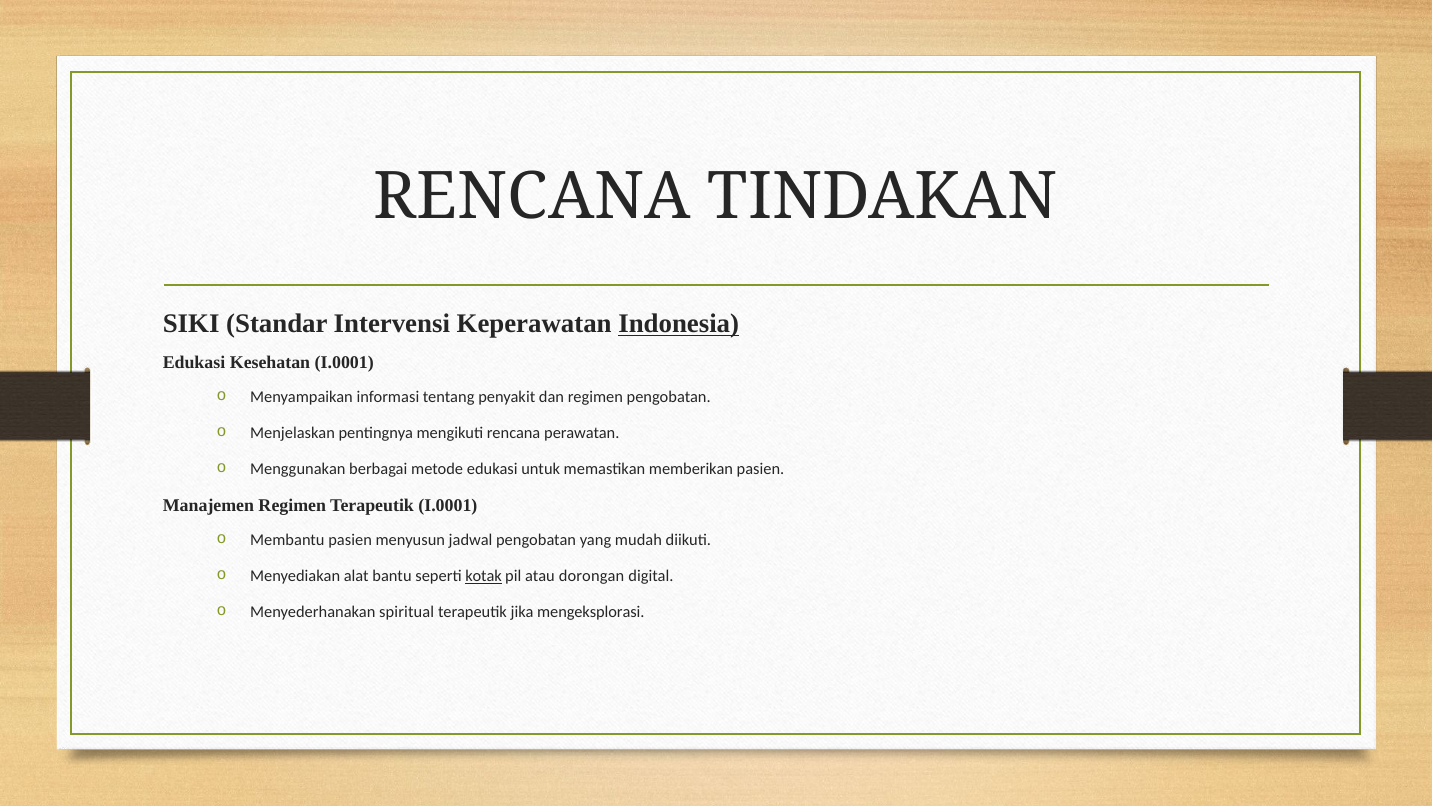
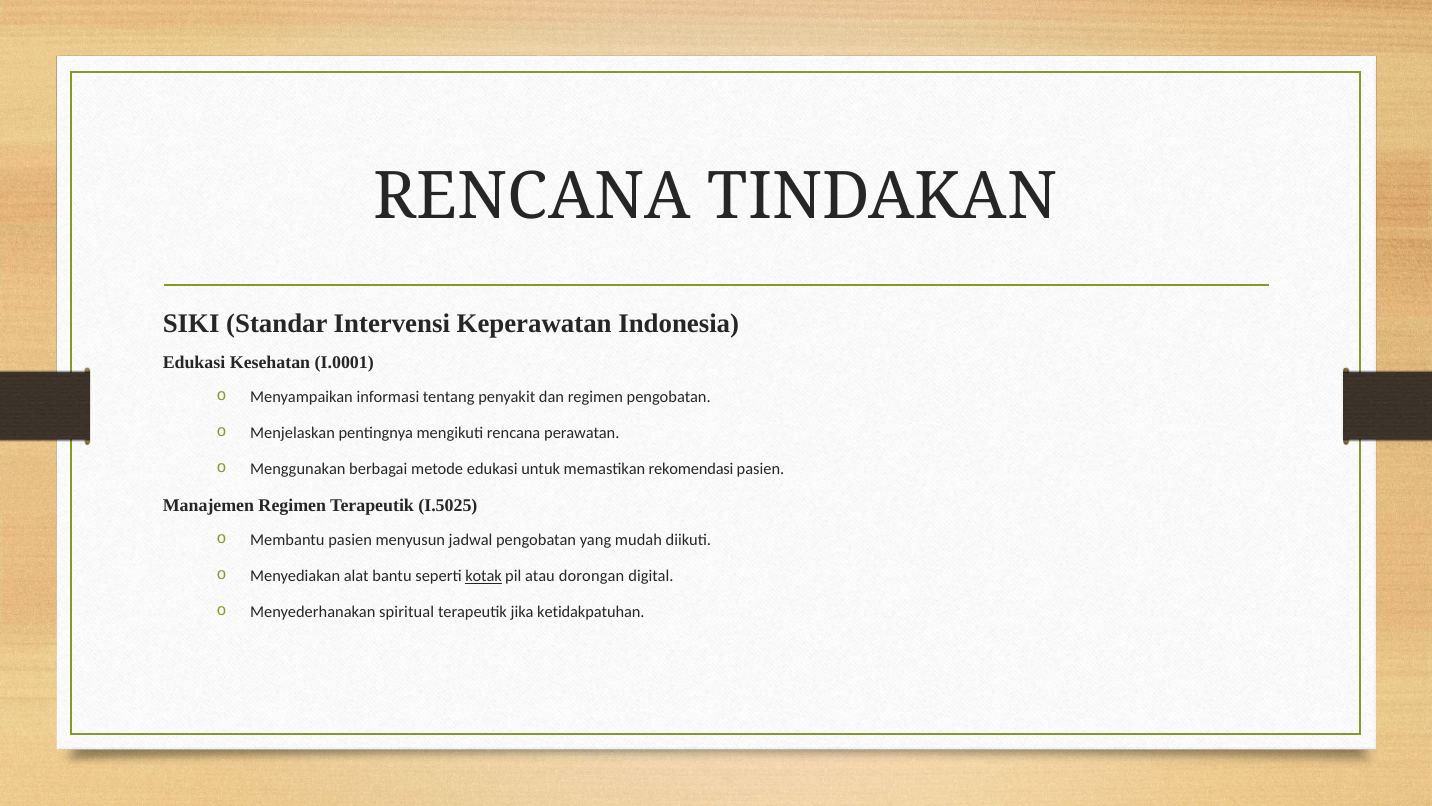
Indonesia underline: present -> none (679, 324)
memberikan: memberikan -> rekomendasi (691, 469)
Terapeutik I.0001: I.0001 -> I.5025 (448, 505)
mengeksplorasi: mengeksplorasi -> ketidakpatuhan (591, 612)
